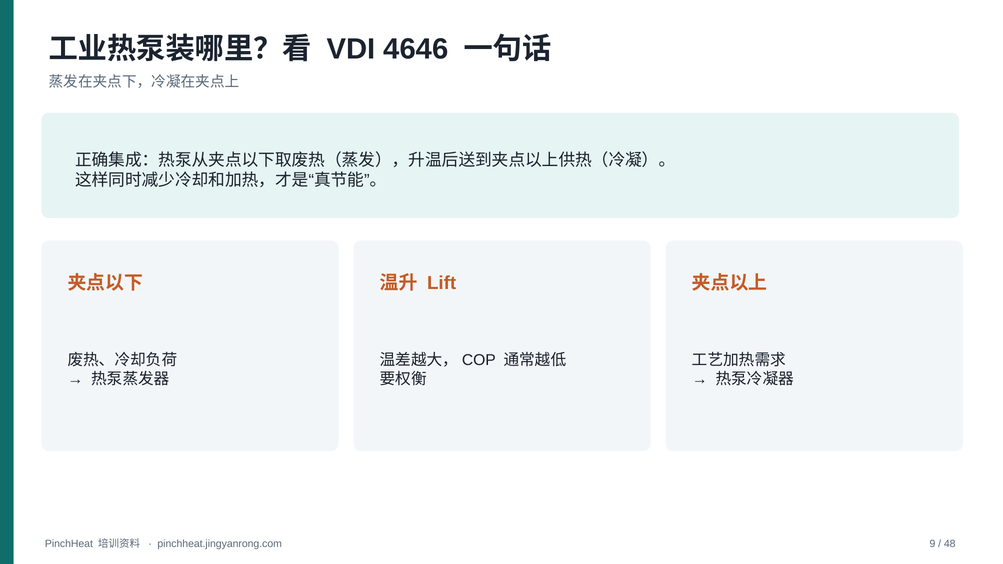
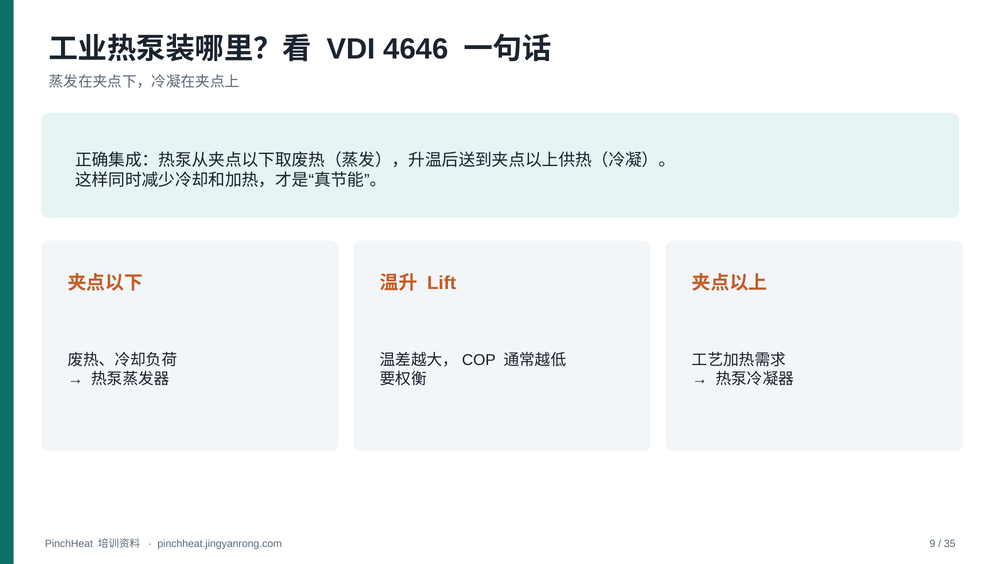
48: 48 -> 35 (950, 544)
